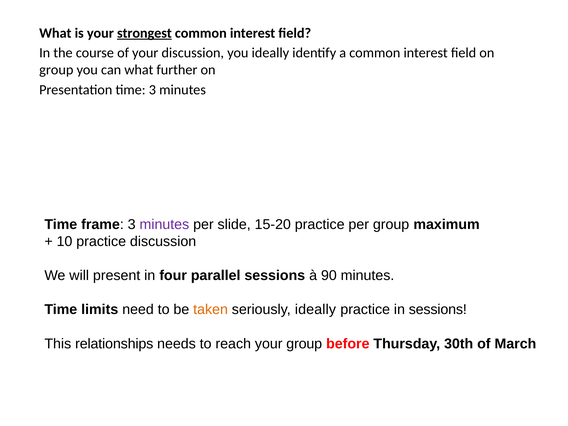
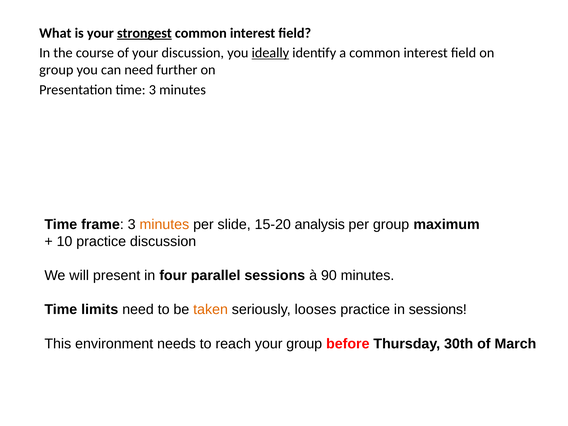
ideally underline: none -> present (270, 53)
can what: what -> need (139, 70)
minutes colour: purple -> orange (164, 224)
15-20 practice: practice -> analysis (320, 224)
seriously ideally: ideally -> looses (315, 310)
relationships: relationships -> environment (114, 344)
